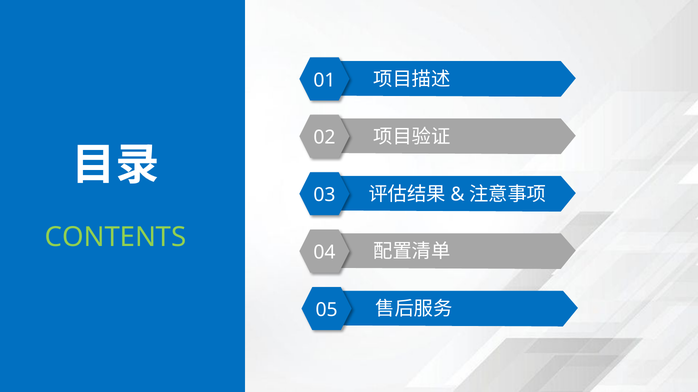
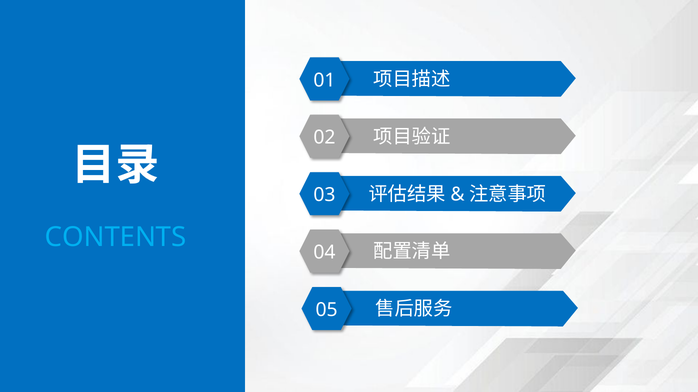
CONTENTS colour: light green -> light blue (116, 238)
